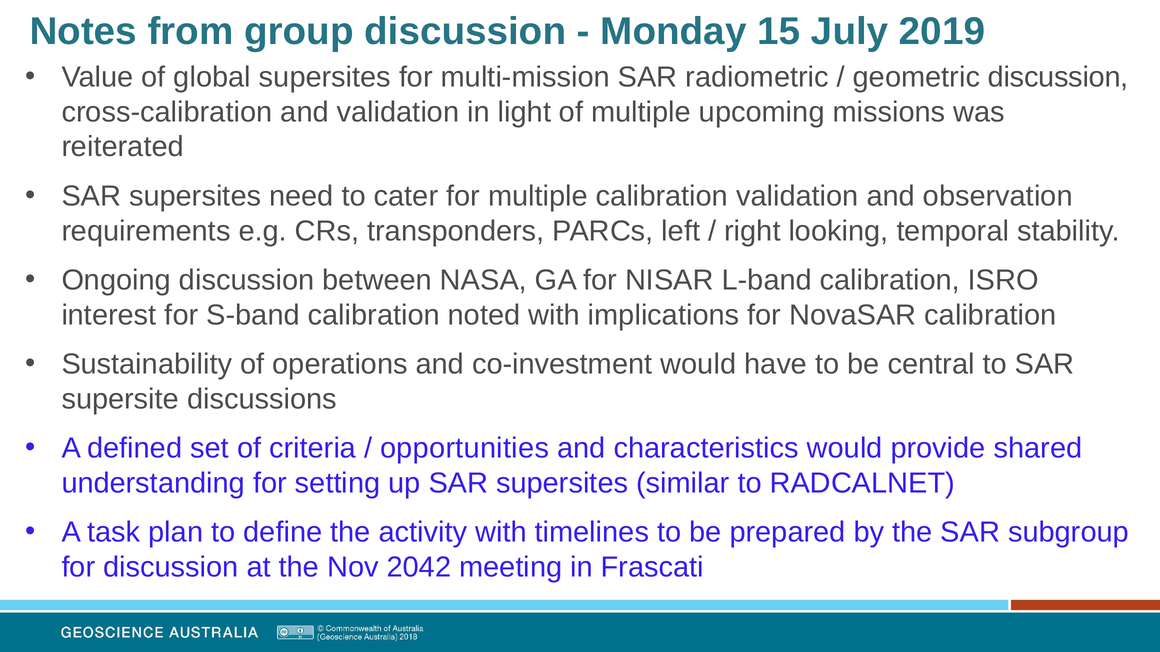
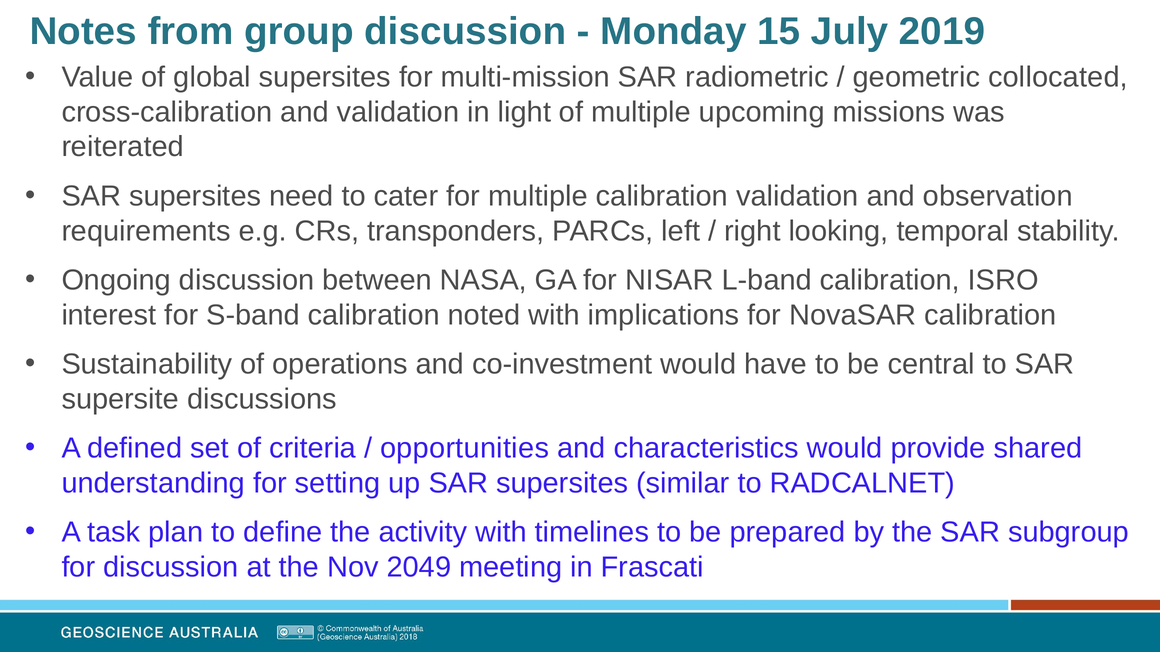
geometric discussion: discussion -> collocated (1058, 77)
2042: 2042 -> 2049 (419, 568)
